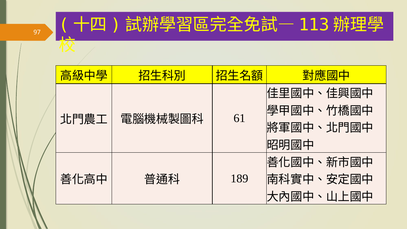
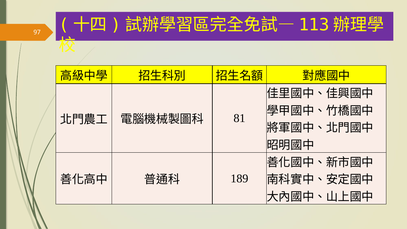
61: 61 -> 81 (239, 118)
